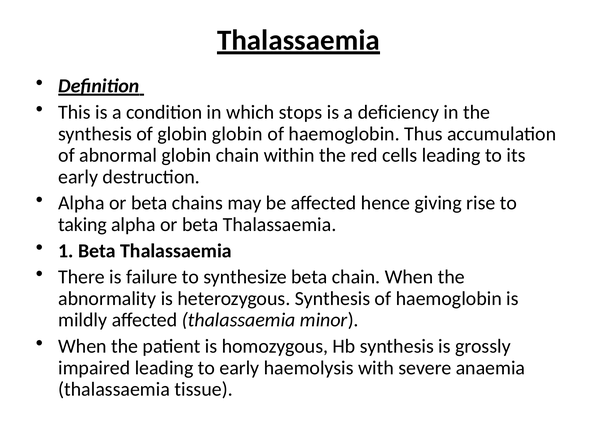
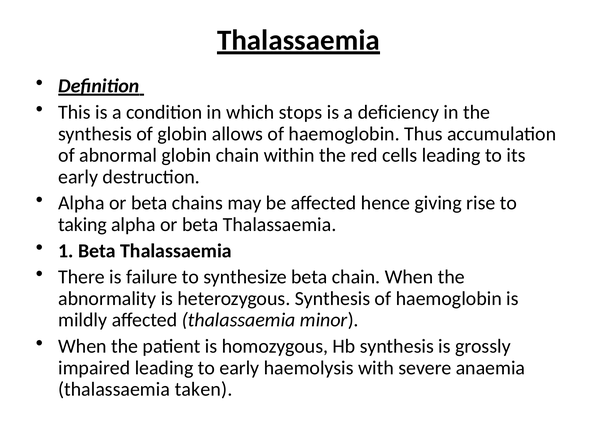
globin globin: globin -> allows (237, 134)
tissue: tissue -> taken (204, 389)
